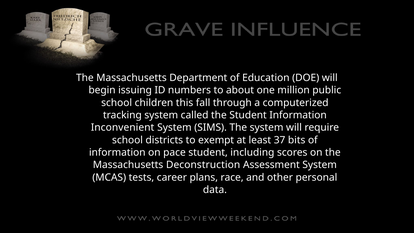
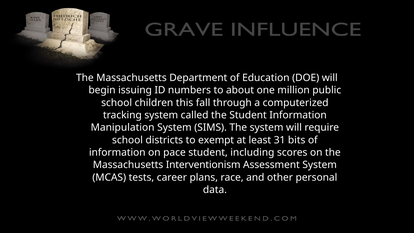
Inconvenient: Inconvenient -> Manipulation (123, 128)
37: 37 -> 31 (280, 140)
Deconstruction: Deconstruction -> Interventionism (203, 165)
